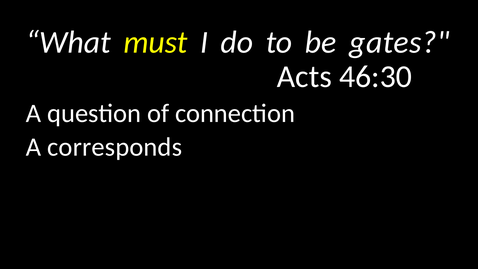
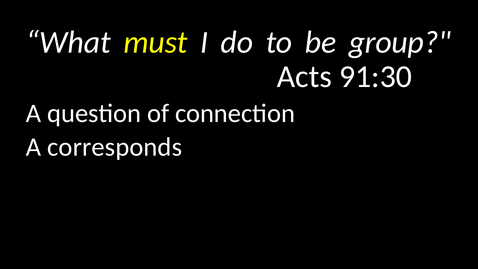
gates: gates -> group (400, 42)
46:30: 46:30 -> 91:30 (376, 77)
